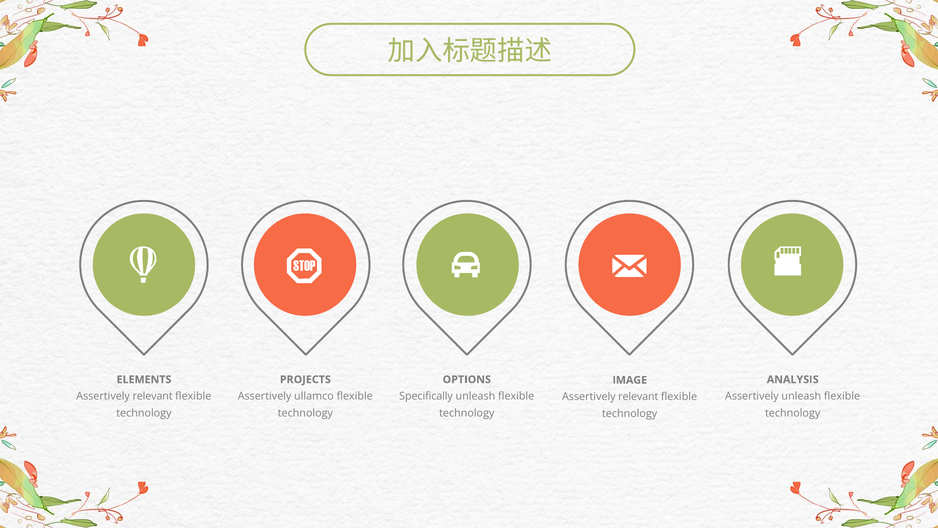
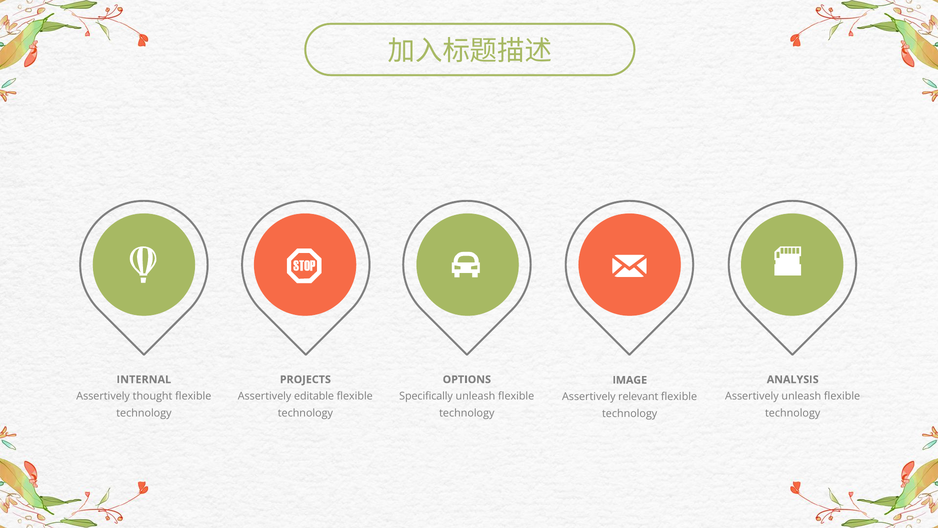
ELEMENTS: ELEMENTS -> INTERNAL (144, 379)
relevant: relevant -> thought (153, 396)
ullamco: ullamco -> editable (314, 396)
